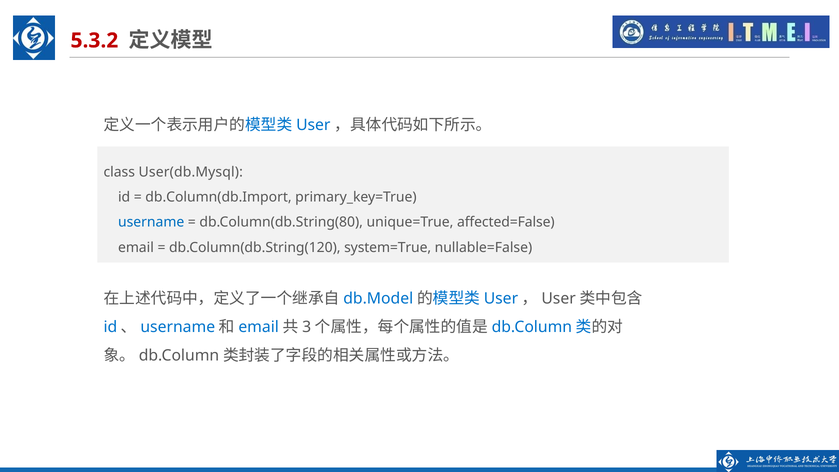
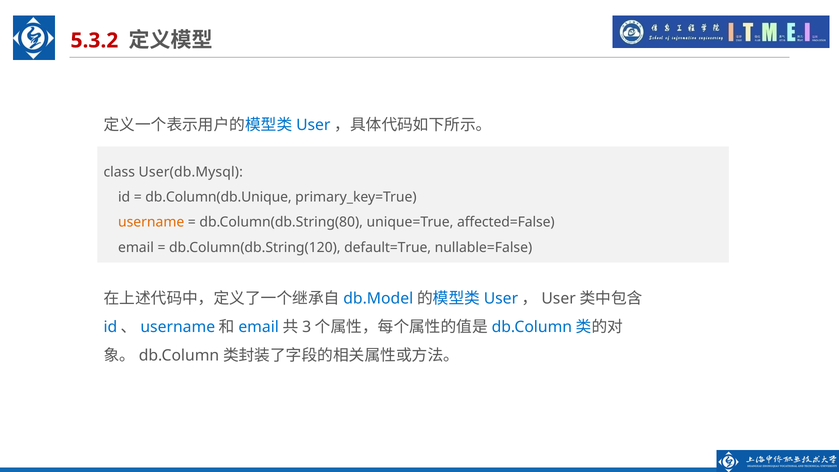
db.Column(db.Import: db.Column(db.Import -> db.Column(db.Unique (219, 197)
username colour: blue -> orange (151, 222)
system=True: system=True -> default=True (388, 248)
